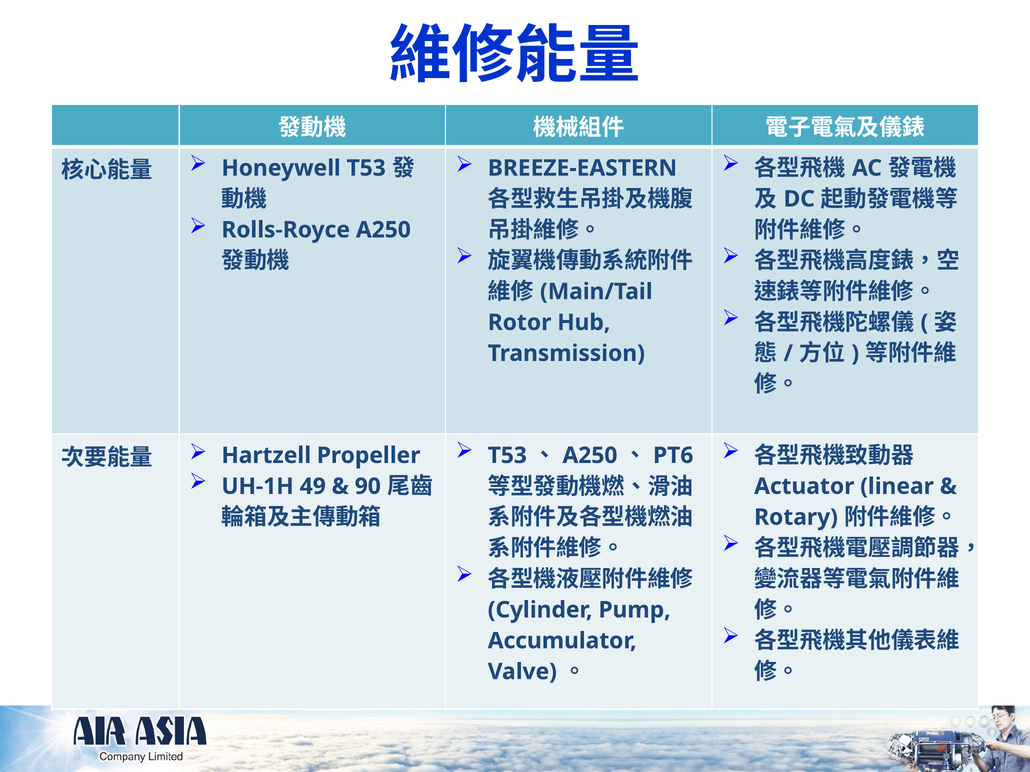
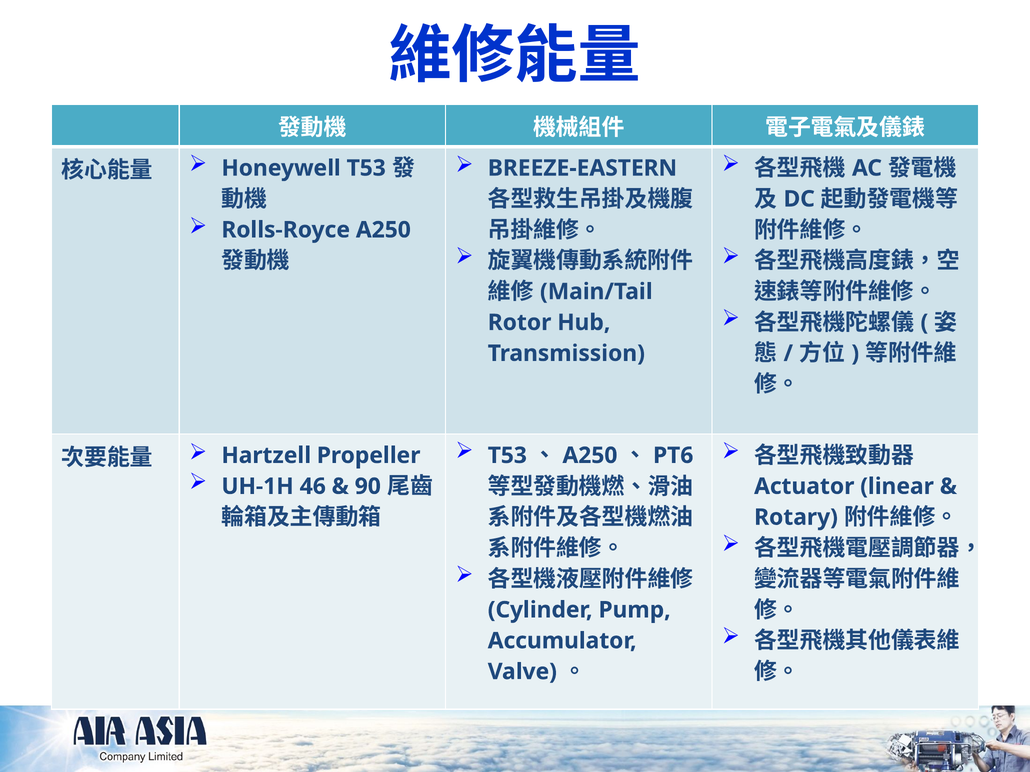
49: 49 -> 46 (313, 487)
